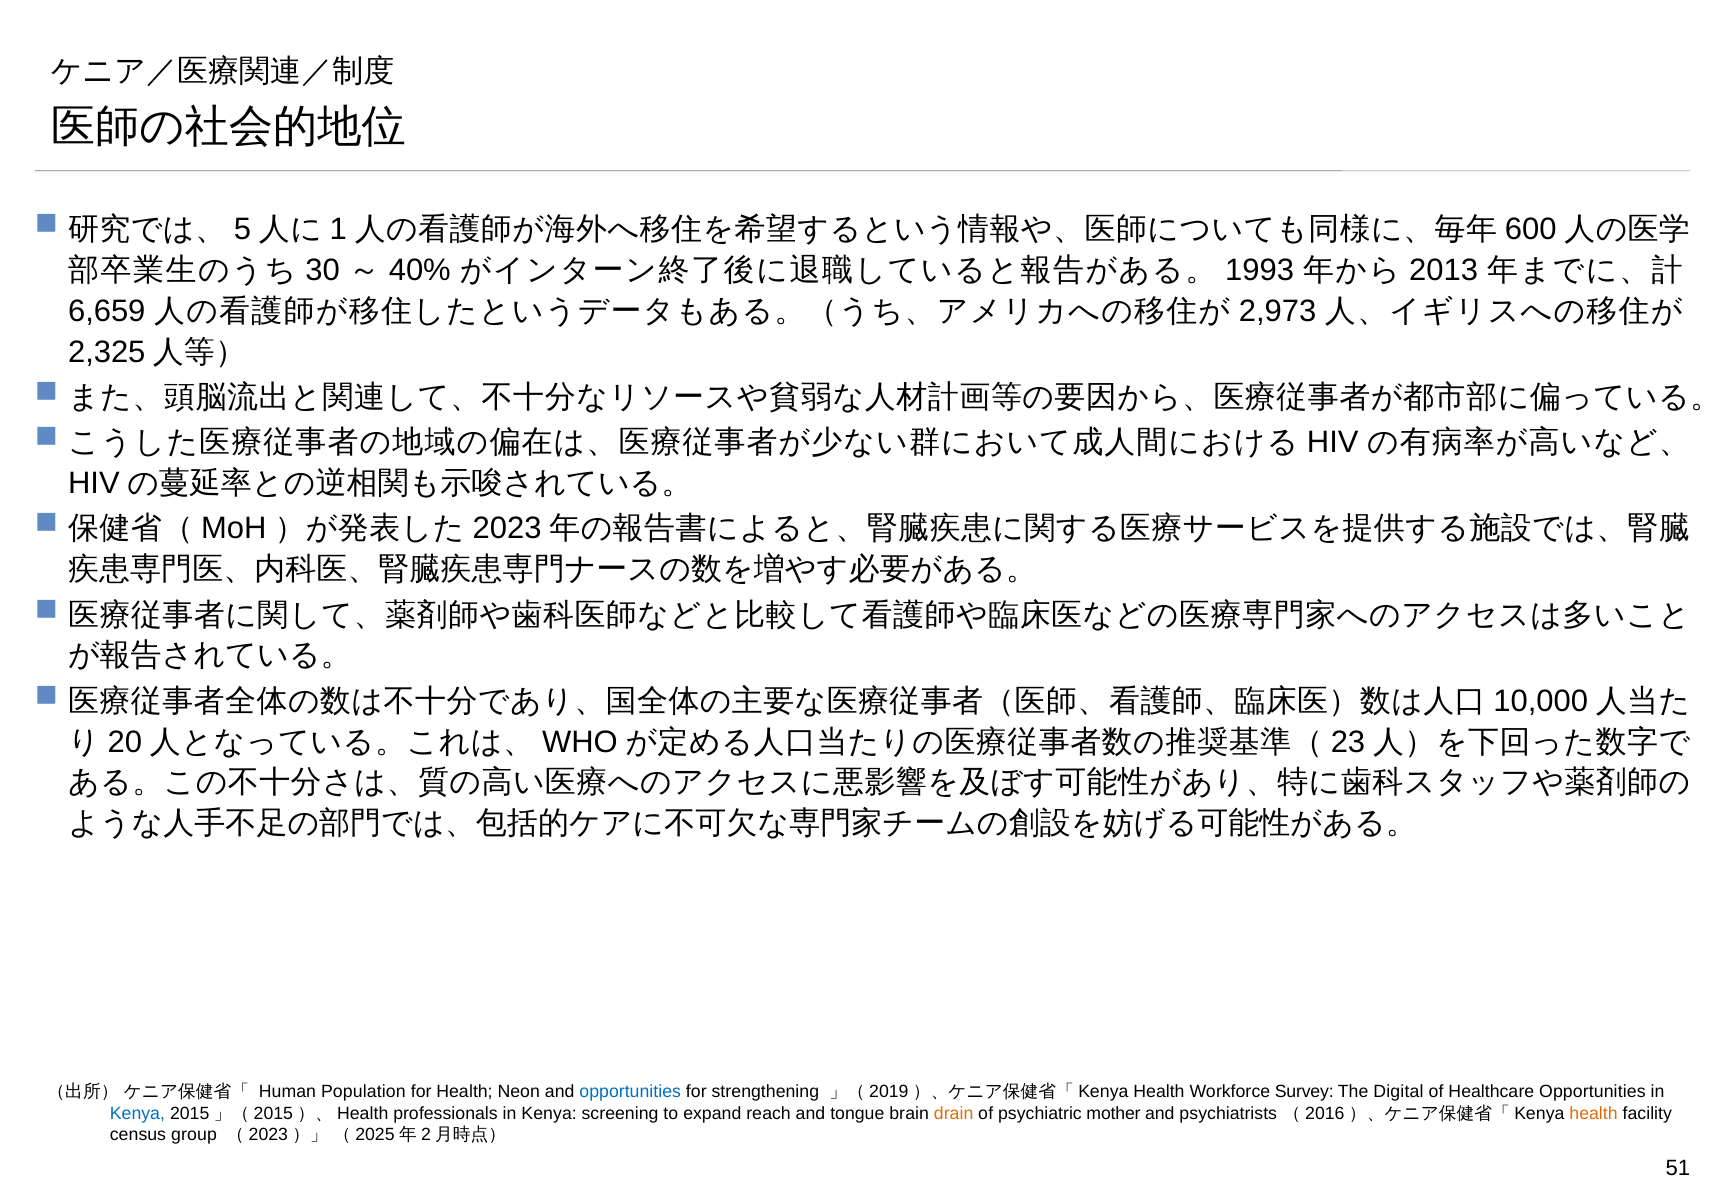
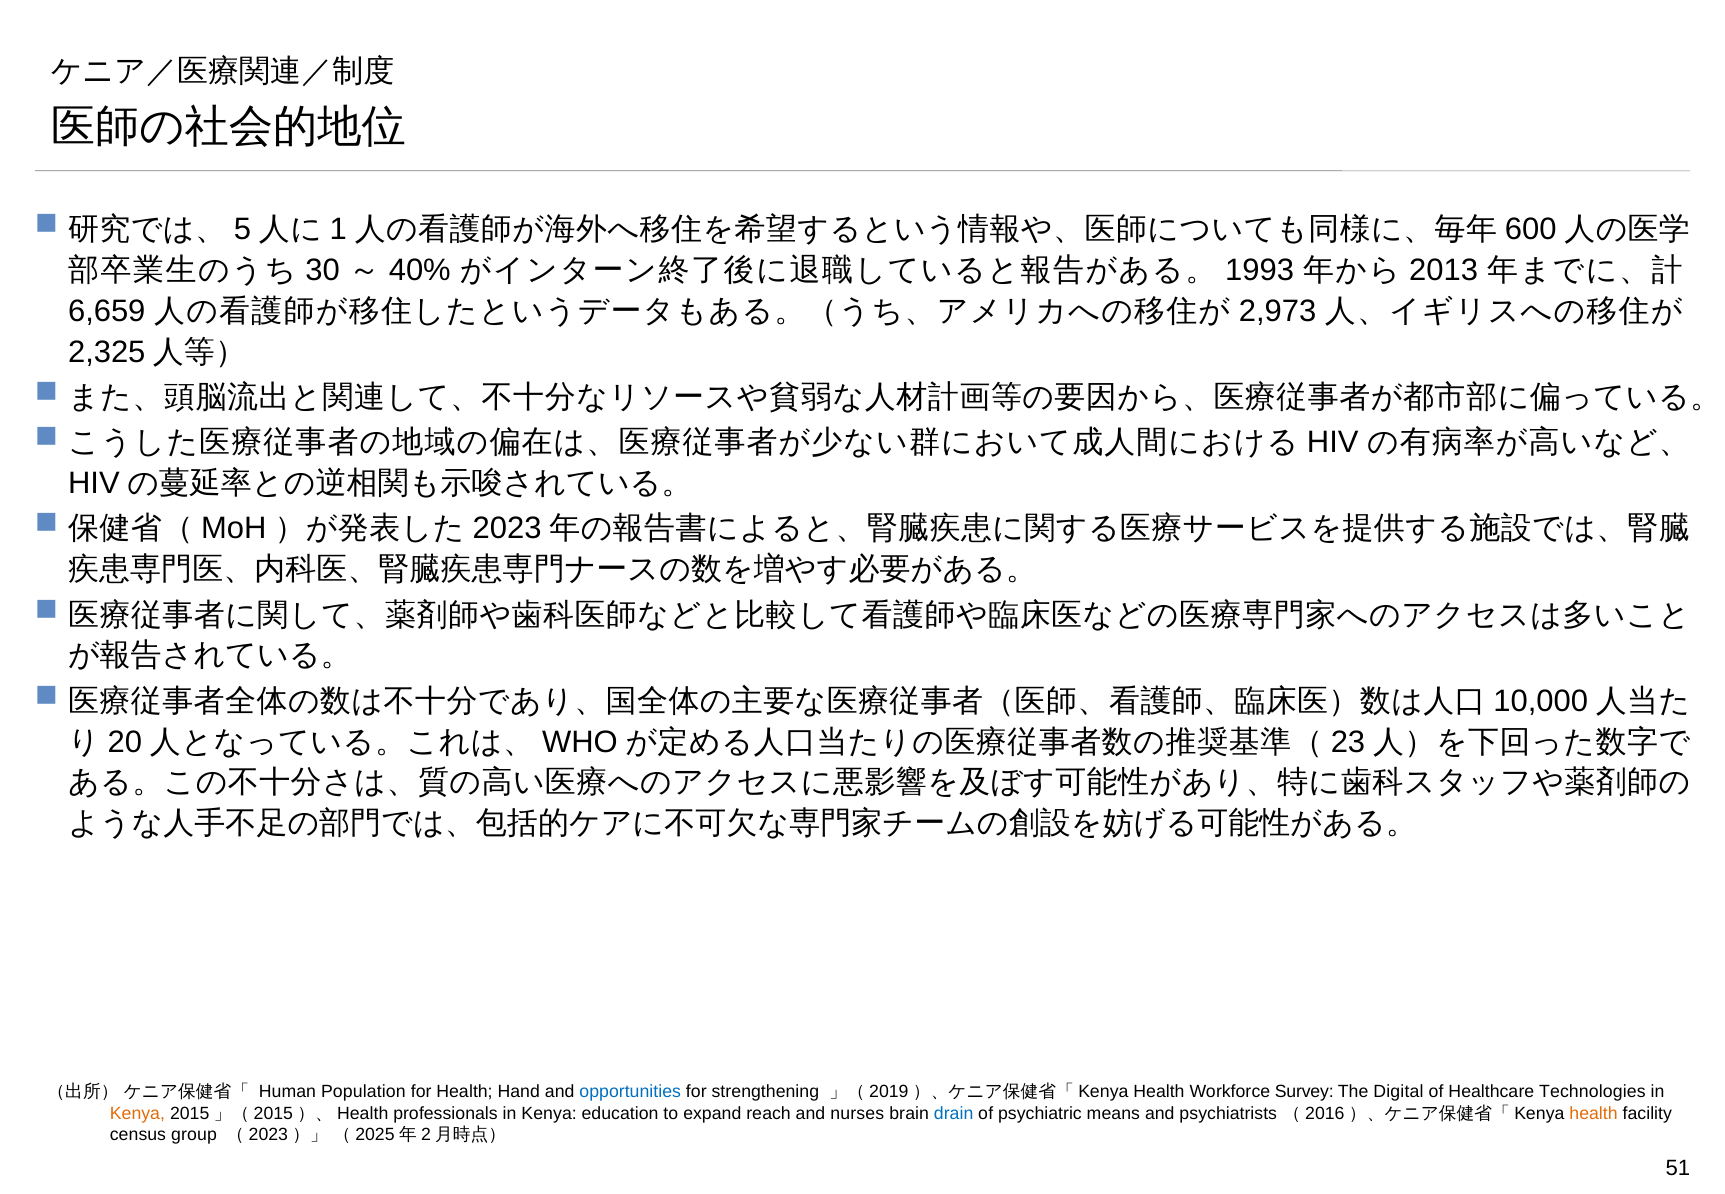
Neon: Neon -> Hand (519, 1092)
Healthcare Opportunities: Opportunities -> Technologies (1592, 1092)
Kenya colour: blue -> orange (137, 1114)
screening: screening -> education (620, 1114)
tongue: tongue -> nurses (857, 1114)
drain colour: orange -> blue (954, 1114)
mother: mother -> means (1113, 1114)
